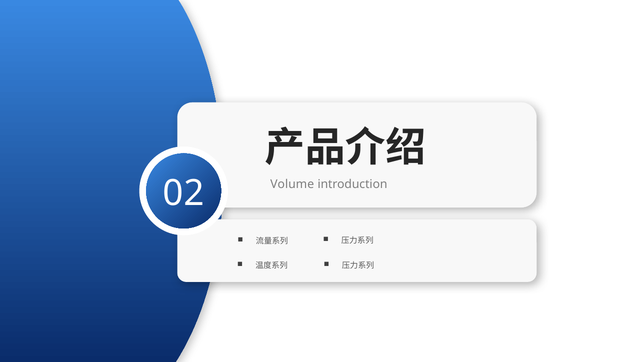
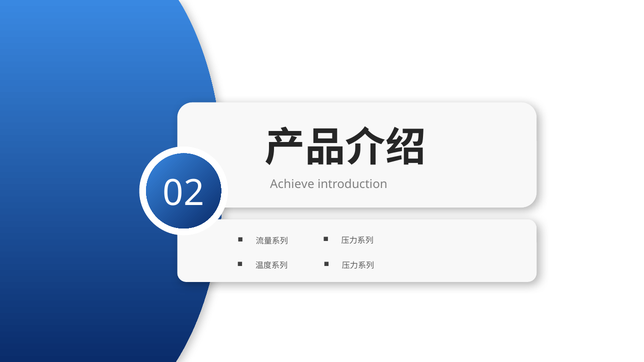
Volume: Volume -> Achieve (292, 184)
